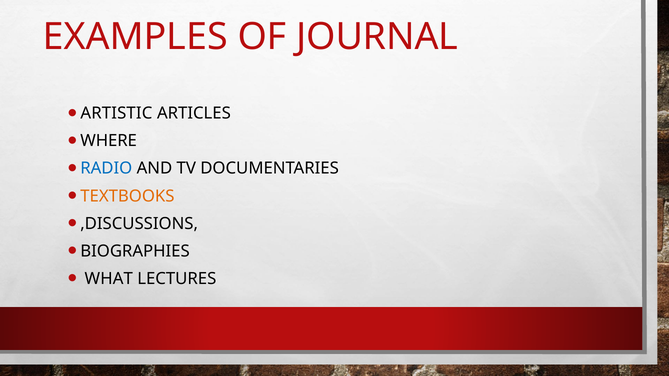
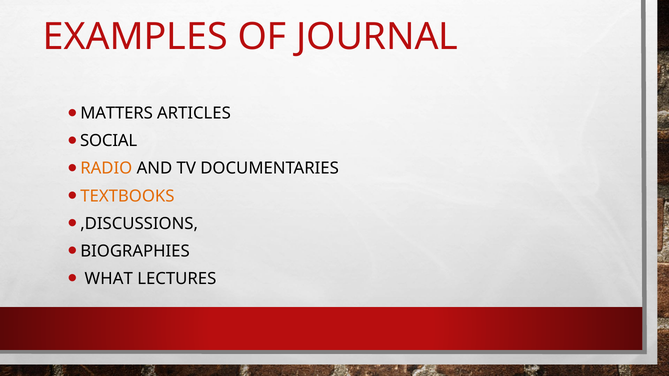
ARTISTIC: ARTISTIC -> MATTERS (117, 113)
WHERE: WHERE -> SOCIAL (109, 141)
RADIO colour: blue -> orange (106, 169)
